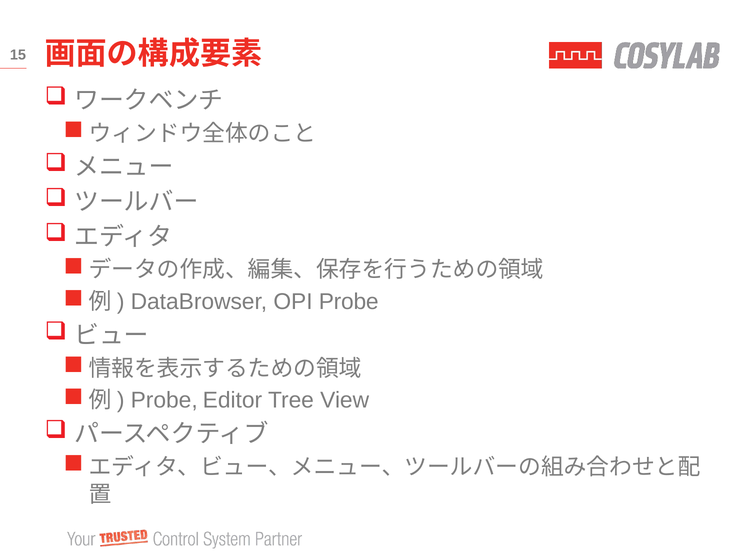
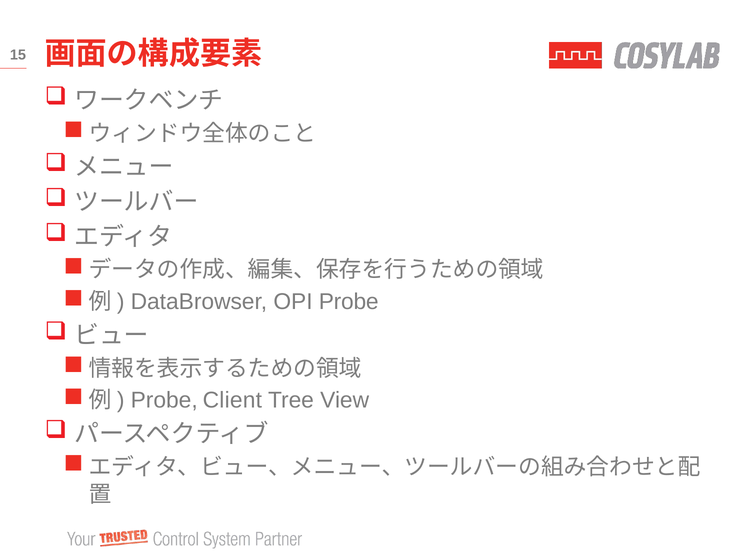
Editor: Editor -> Client (232, 400)
